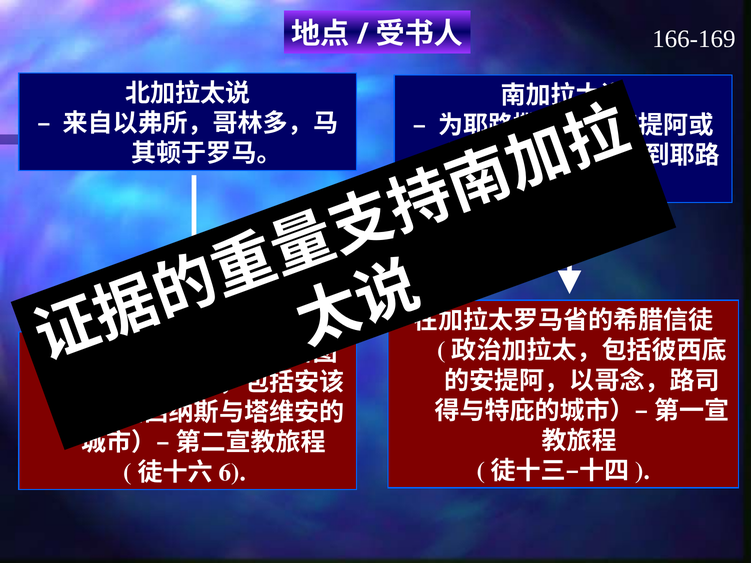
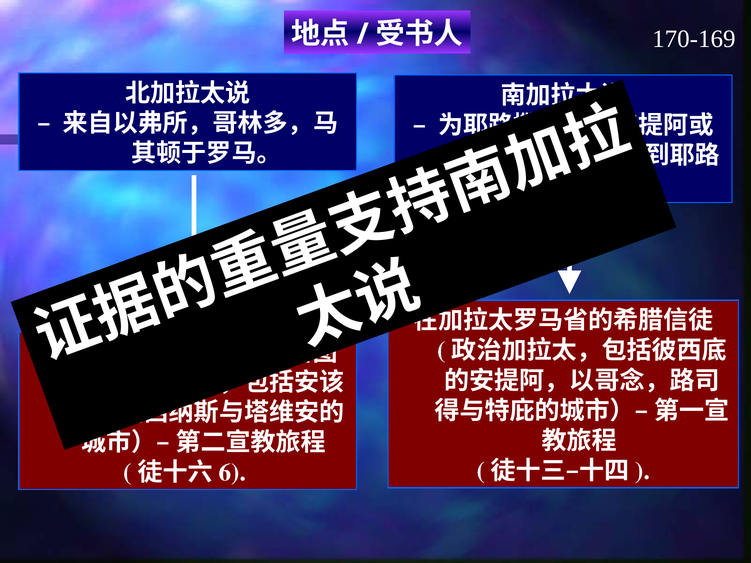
166-169: 166-169 -> 170-169 (694, 39)
